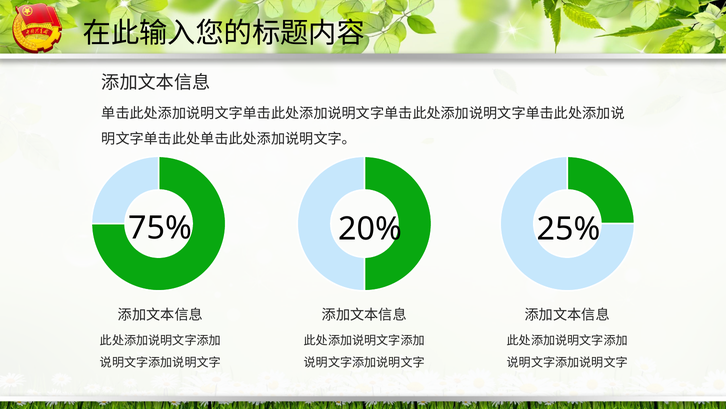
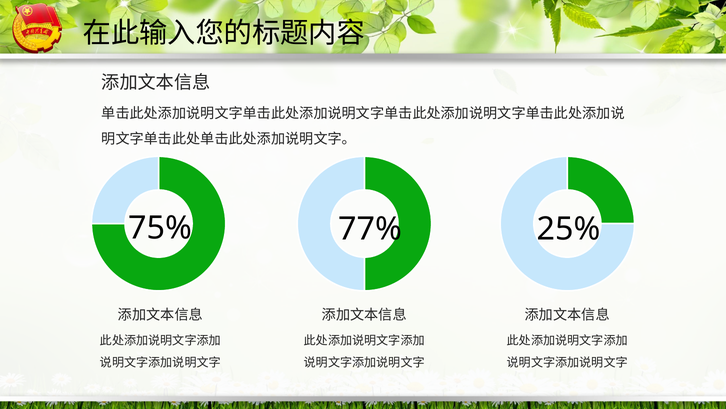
20%: 20% -> 77% (370, 229)
